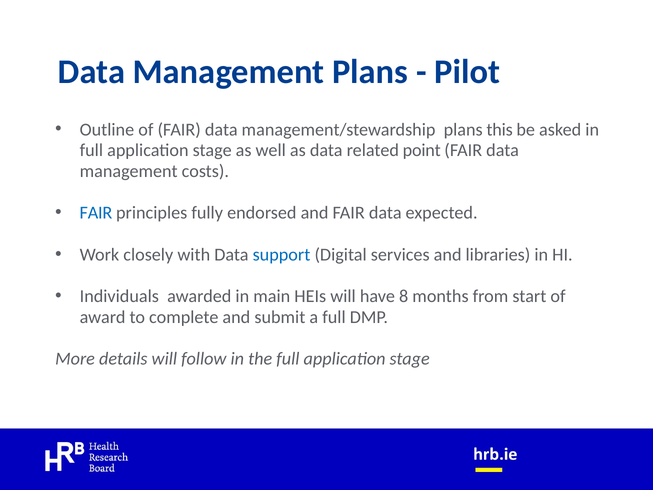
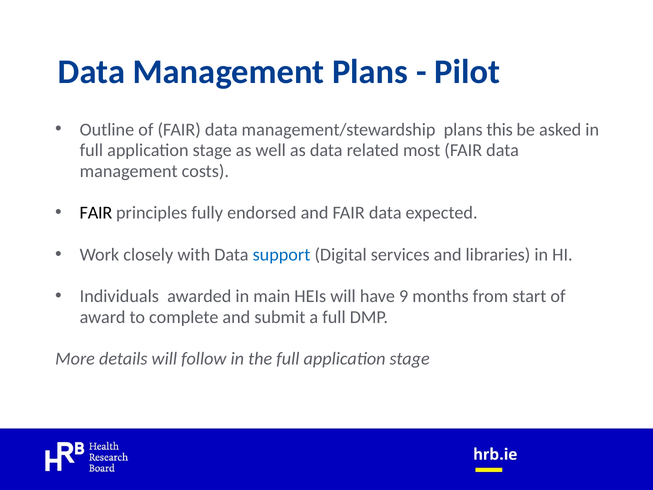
point: point -> most (422, 150)
FAIR colour: blue -> black (96, 213)
8: 8 -> 9 (404, 296)
